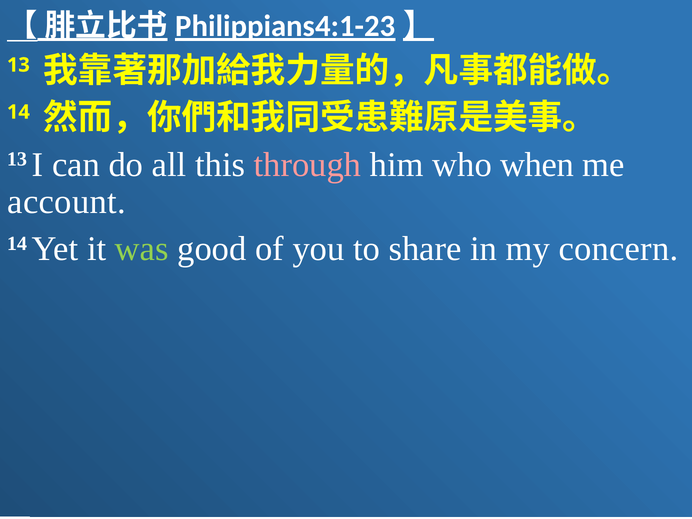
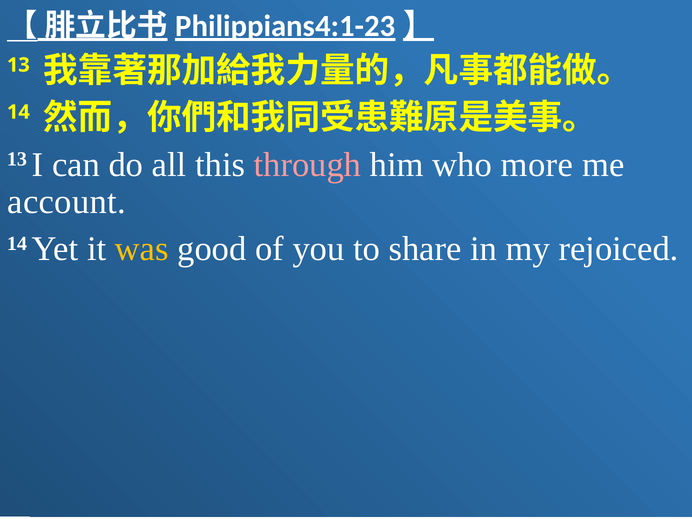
when: when -> more (537, 165)
was colour: light green -> yellow (142, 249)
concern: concern -> rejoiced (619, 249)
